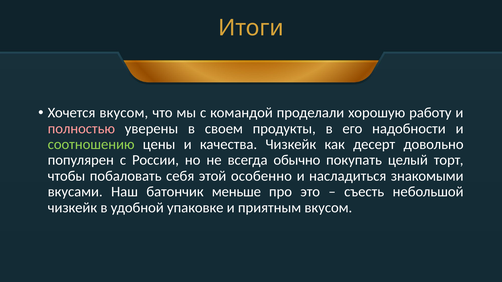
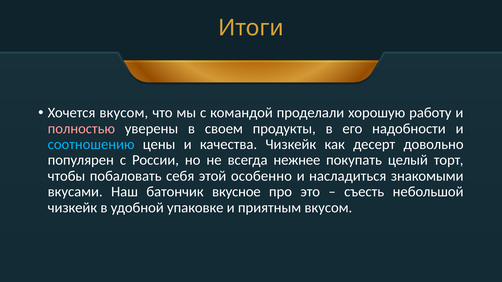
соотношению colour: light green -> light blue (91, 145)
обычно: обычно -> нежнее (297, 160)
меньше: меньше -> вкусное (236, 192)
